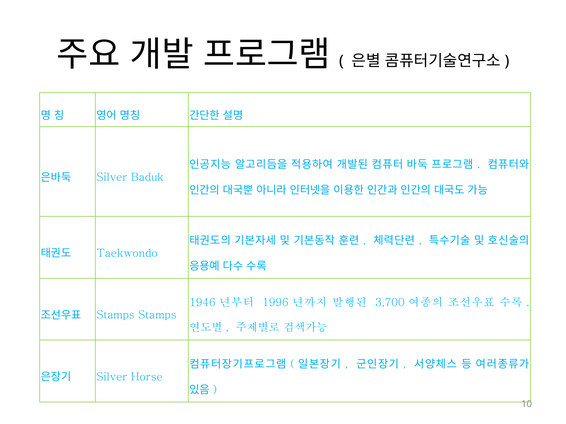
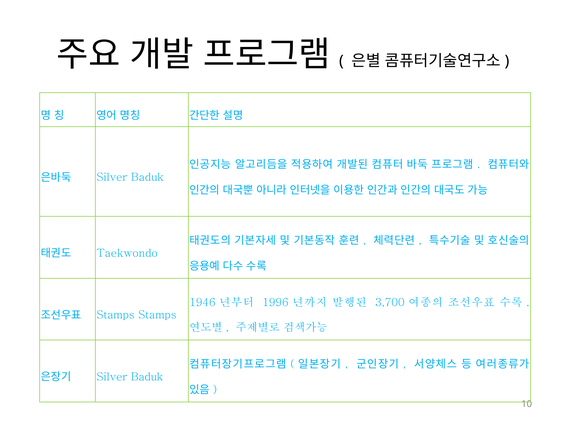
Horse: Horse -> Baduk (147, 377)
